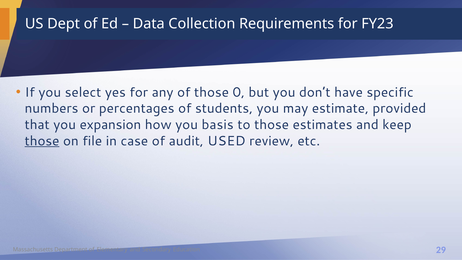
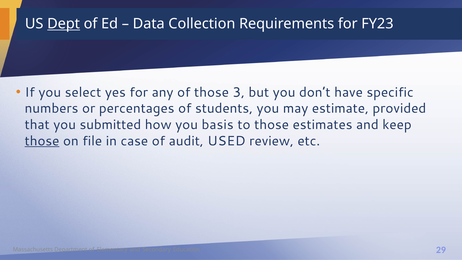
Dept underline: none -> present (64, 24)
0: 0 -> 3 (239, 92)
expansion: expansion -> submitted (110, 125)
